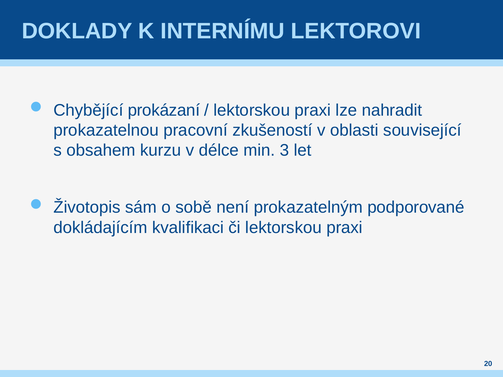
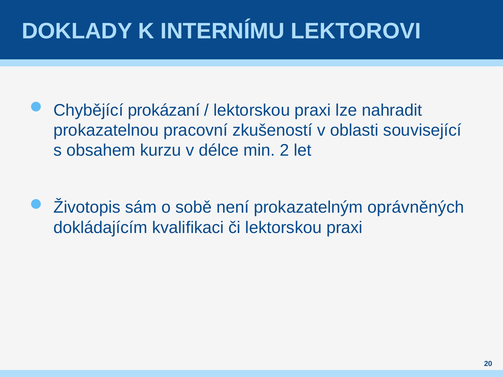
3: 3 -> 2 (284, 150)
podporované: podporované -> oprávněných (416, 208)
